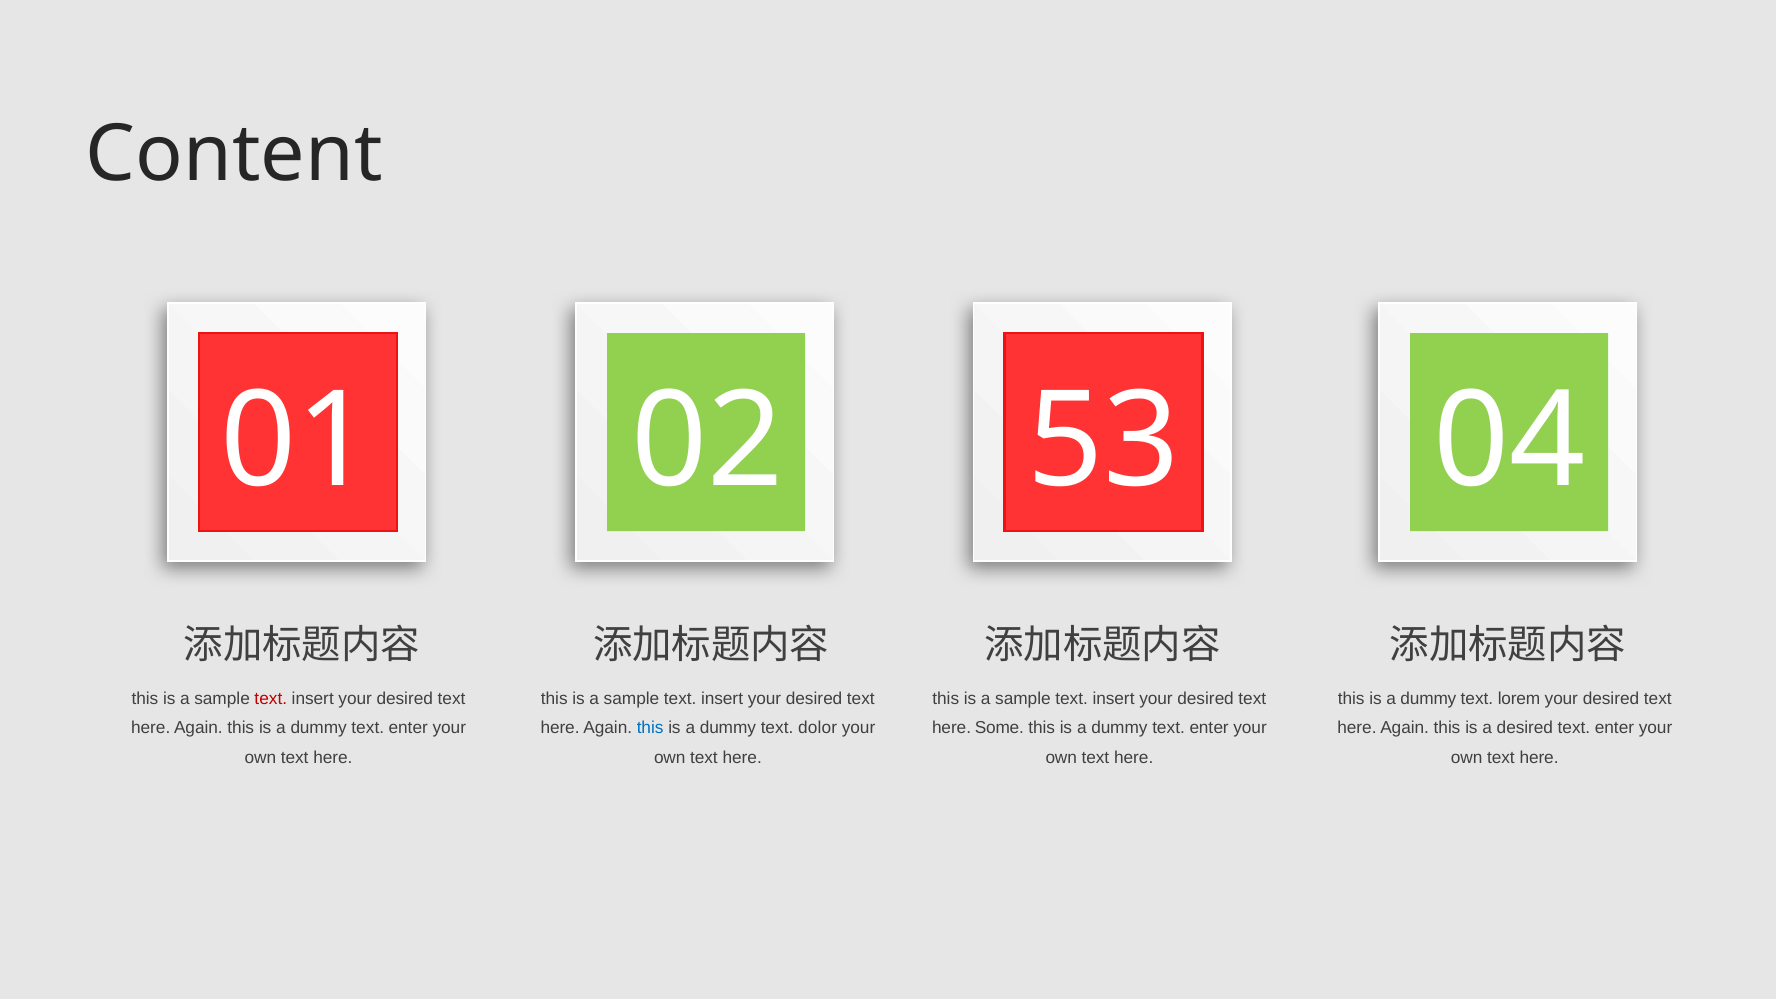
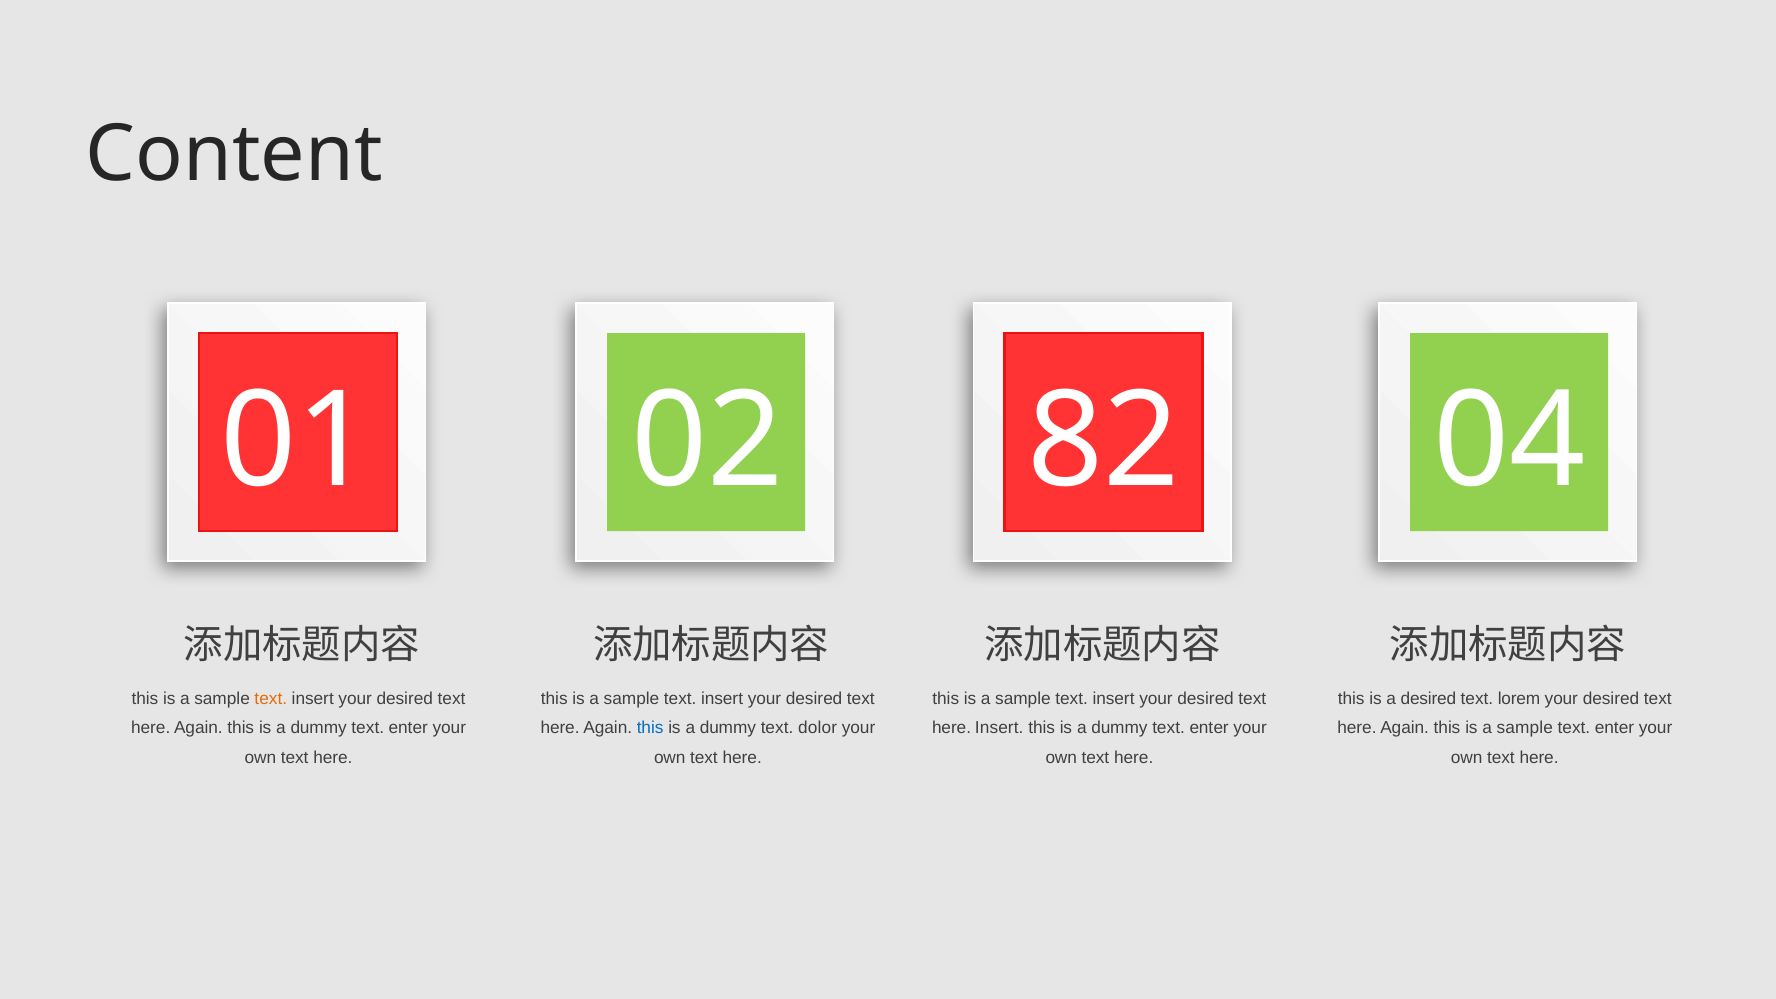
53: 53 -> 82 (1104, 442)
text colour: red -> orange (271, 698)
dummy: dummy -> desired (1428, 698)
here Some: Some -> Insert (999, 728)
desired: desired -> sample (1525, 728)
